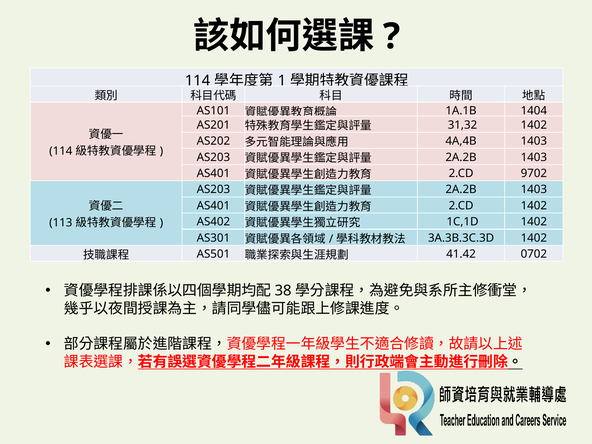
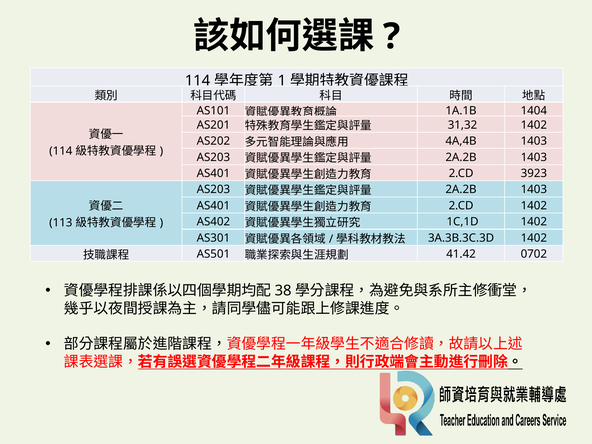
9702: 9702 -> 3923 (534, 173)
